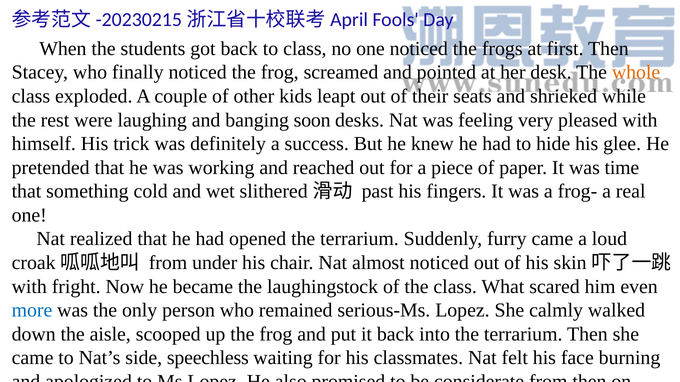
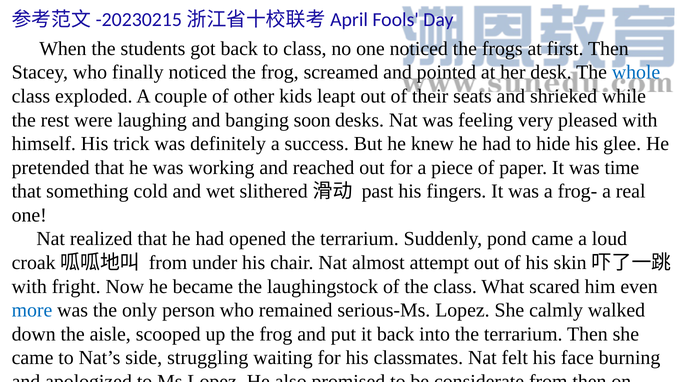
whole colour: orange -> blue (636, 73)
furry: furry -> pond (507, 239)
almost noticed: noticed -> attempt (439, 263)
speechless: speechless -> struggling (208, 358)
